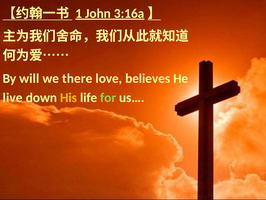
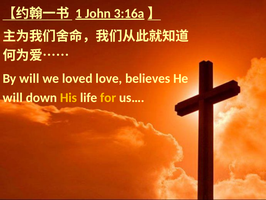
there: there -> loved (77, 78)
live: live -> will (13, 97)
for colour: light green -> yellow (108, 97)
